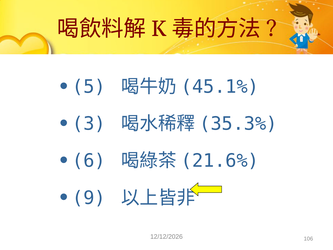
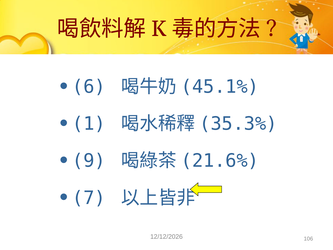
5: 5 -> 6 (89, 87)
3: 3 -> 1 (89, 124)
6: 6 -> 9 (89, 161)
9: 9 -> 7 (89, 198)
